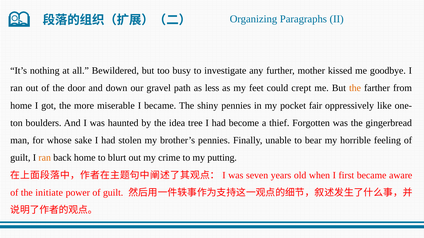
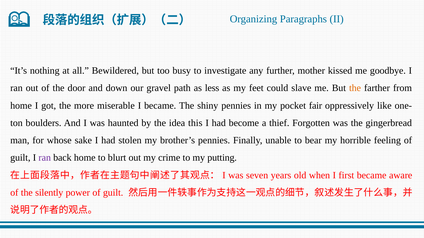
crept: crept -> slave (301, 88)
tree: tree -> this (195, 123)
ran colour: orange -> purple (45, 158)
initiate: initiate -> silently (49, 193)
